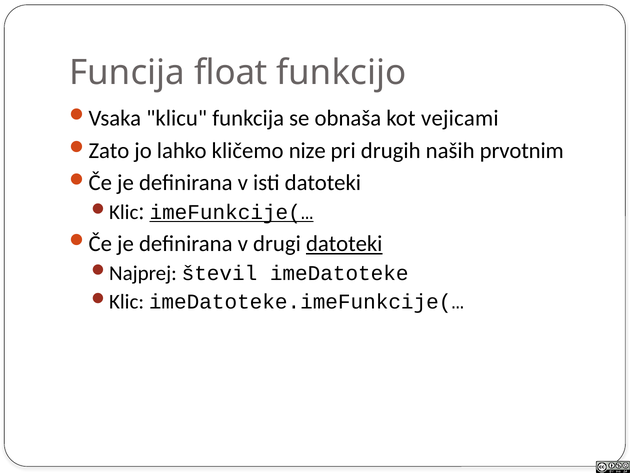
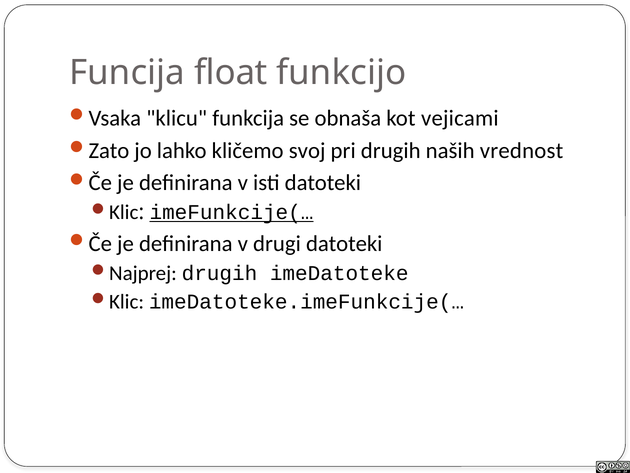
nize: nize -> svoj (307, 150)
prvotnim: prvotnim -> vrednost (522, 150)
datoteki underline: present -> none (344, 244)
števil: števil -> drugih (219, 273)
